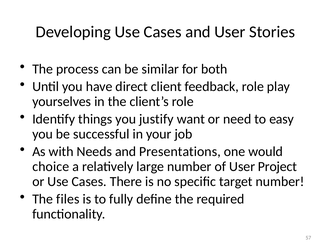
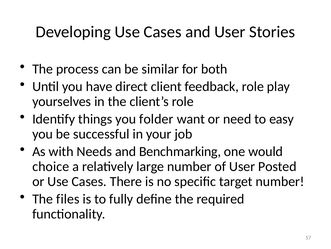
justify: justify -> folder (156, 119)
Presentations: Presentations -> Benchmarking (180, 151)
Project: Project -> Posted (277, 166)
